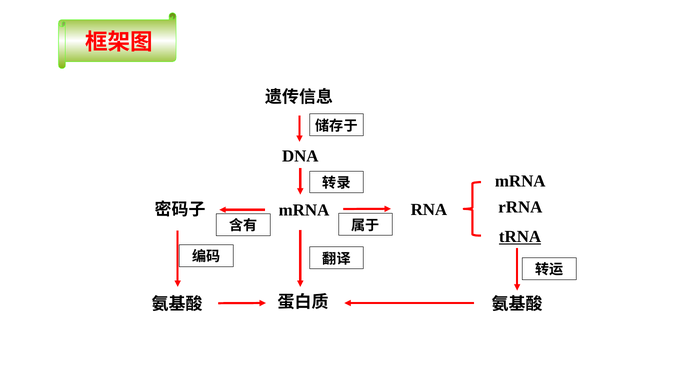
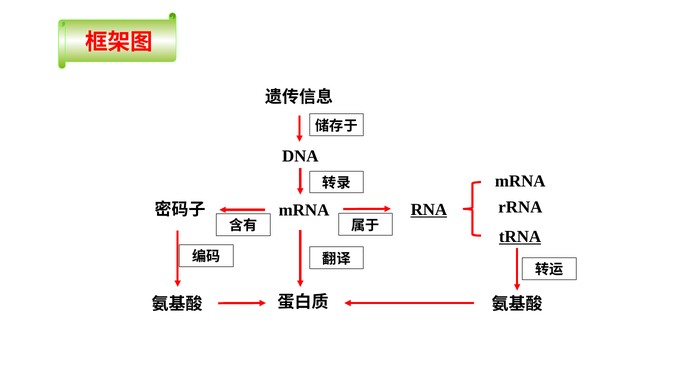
RNA underline: none -> present (429, 210)
